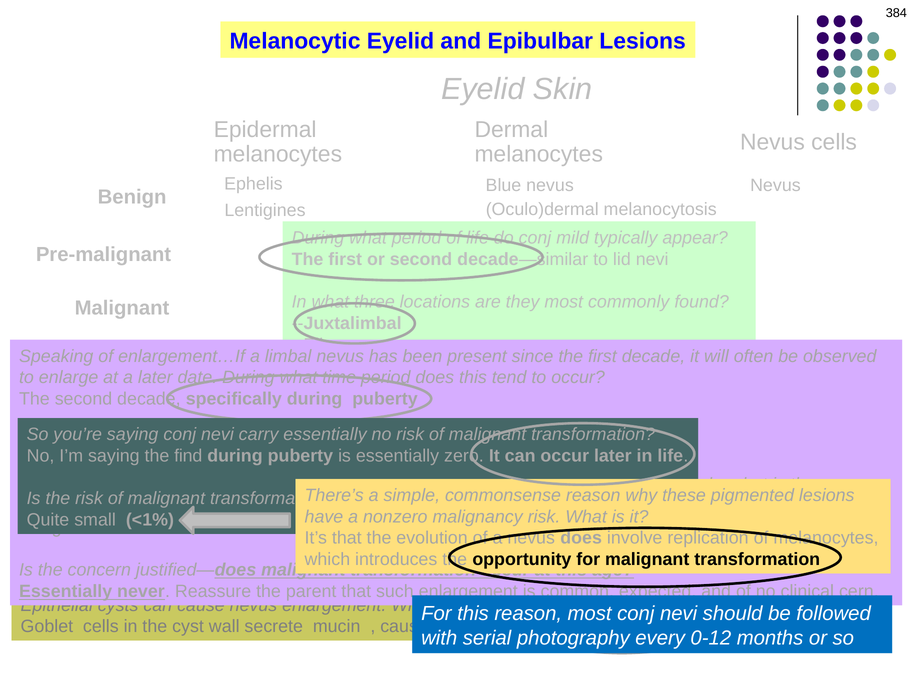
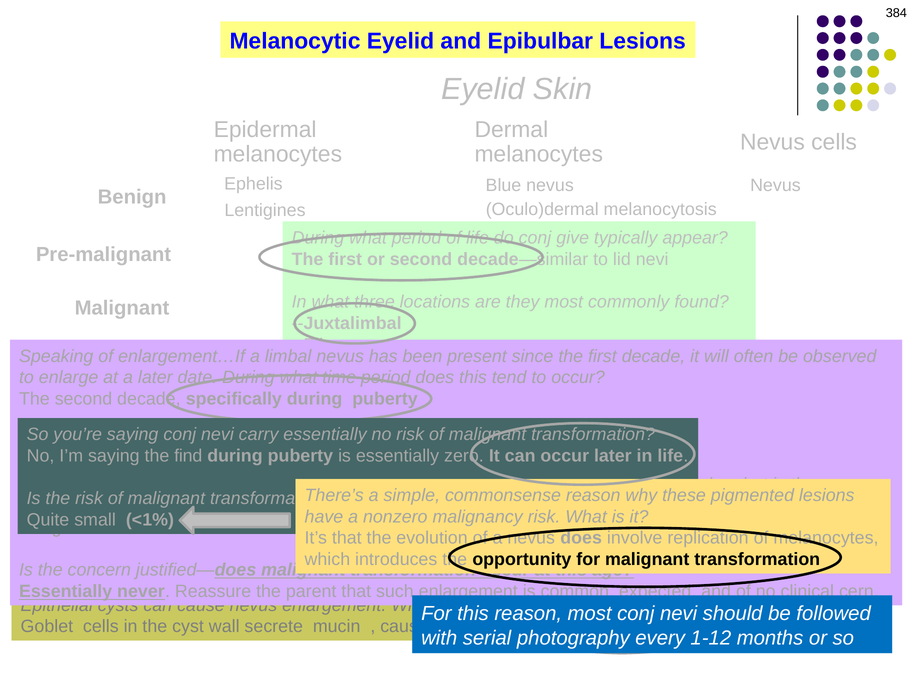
mild: mild -> give (573, 238)
0-12: 0-12 -> 1-12 (711, 638)
